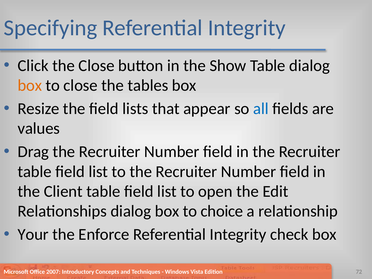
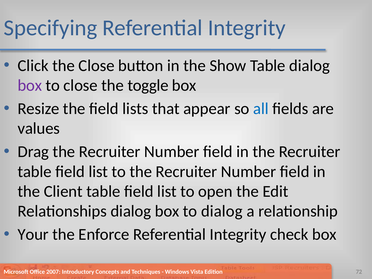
box colour: orange -> purple (30, 86)
tables: tables -> toggle (148, 86)
to choice: choice -> dialog (222, 211)
